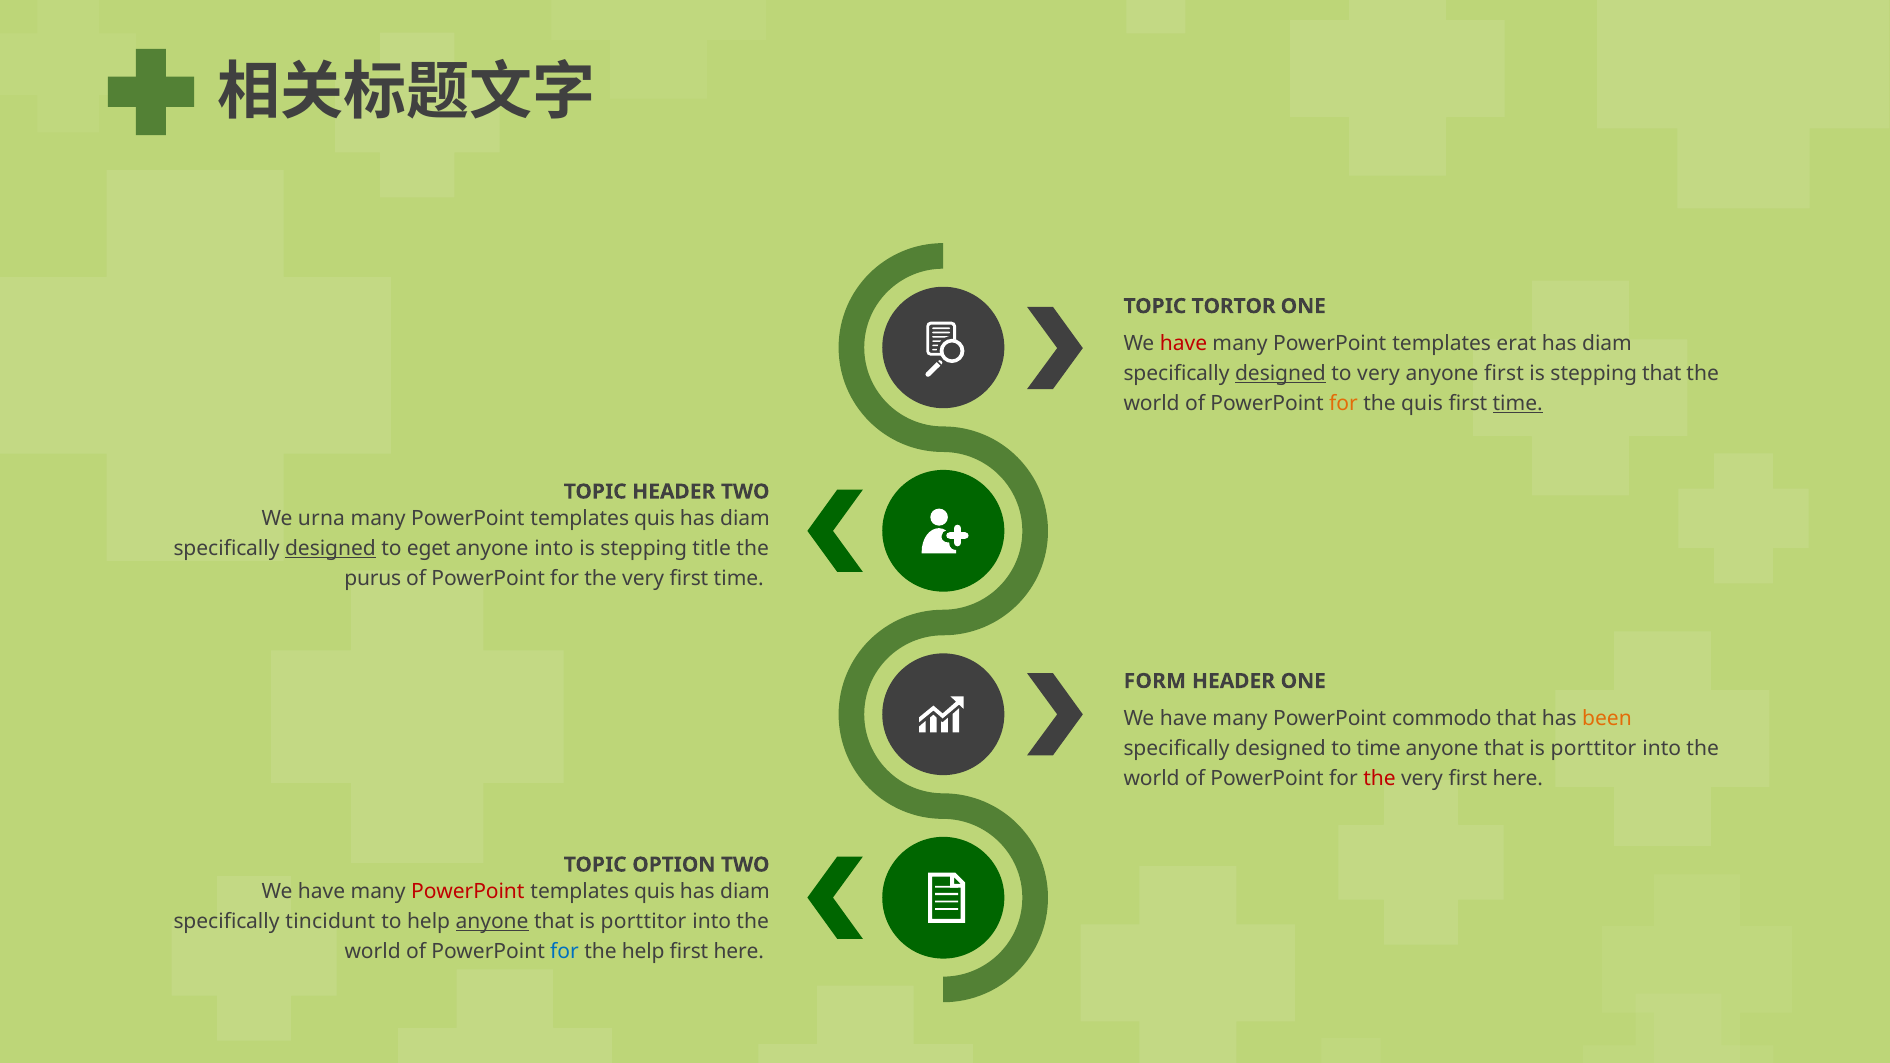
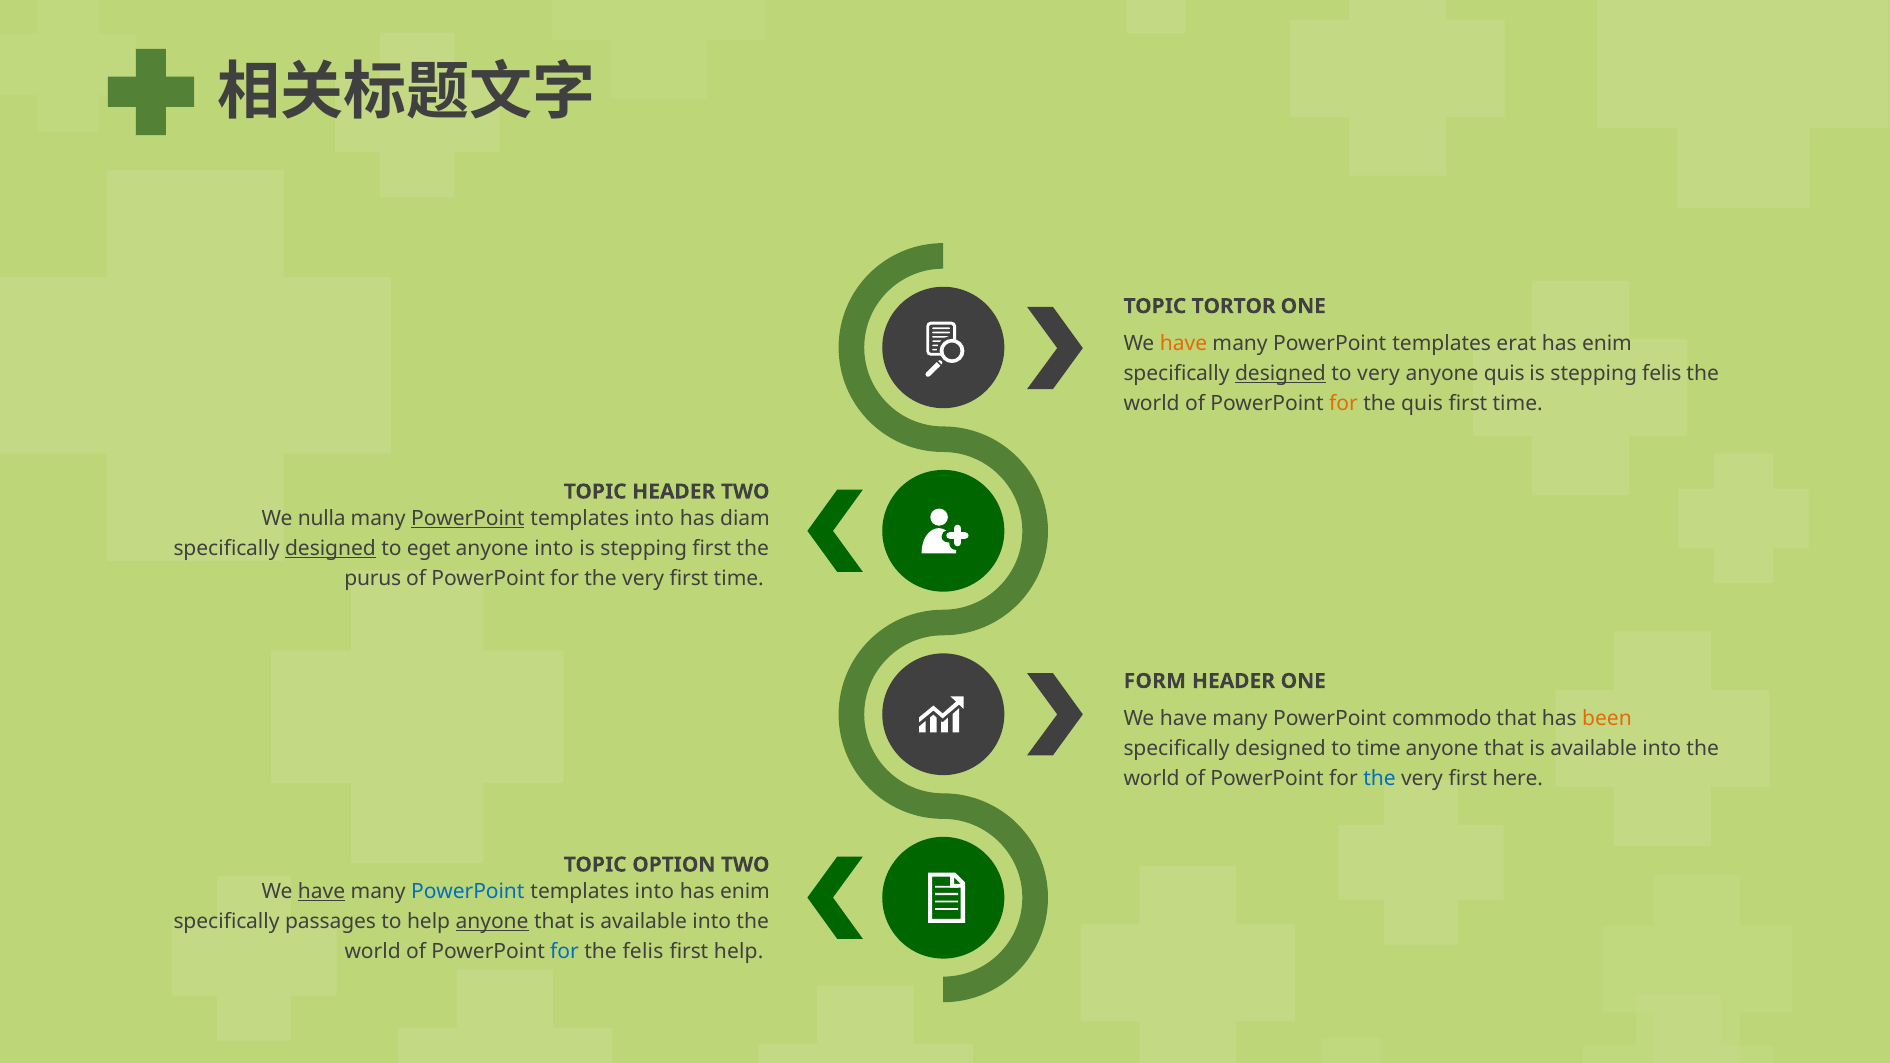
have colour: red -> orange (1184, 343)
diam: diam -> enim (1607, 343)
anyone first: first -> quis (1504, 373)
stepping that: that -> felis (1662, 373)
time underline: present -> none (1518, 404)
urna: urna -> nulla (322, 519)
PowerPoint underline: none -> present (468, 519)
quis: quis -> into (654, 519)
stepping title: title -> first (712, 549)
porttitor: porttitor -> available (1594, 748)
the colour: red -> blue (1380, 779)
have underline: none -> present (322, 892)
PowerPoint colour: red -> blue (468, 892)
quis: quis -> into (654, 892)
diam: diam -> enim (745, 892)
tincidunt: tincidunt -> passages (331, 922)
porttitor: porttitor -> available (644, 922)
the help: help -> felis (643, 952)
here: here -> help (739, 952)
